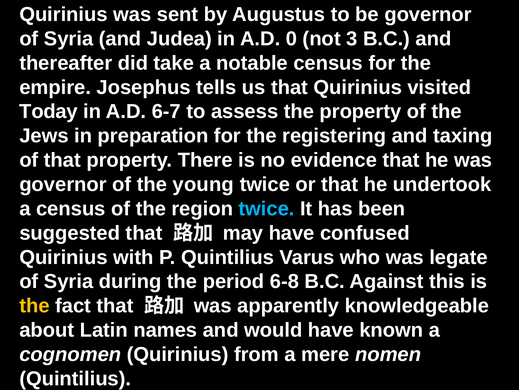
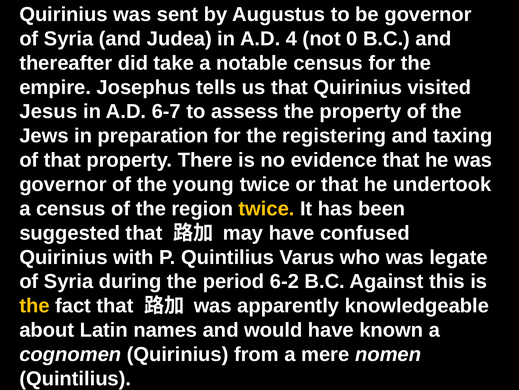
0: 0 -> 4 (292, 39)
3: 3 -> 0 (352, 39)
Today: Today -> Jesus (48, 111)
twice colour: light blue -> yellow (267, 208)
6-8: 6-8 -> 6-2 (284, 281)
